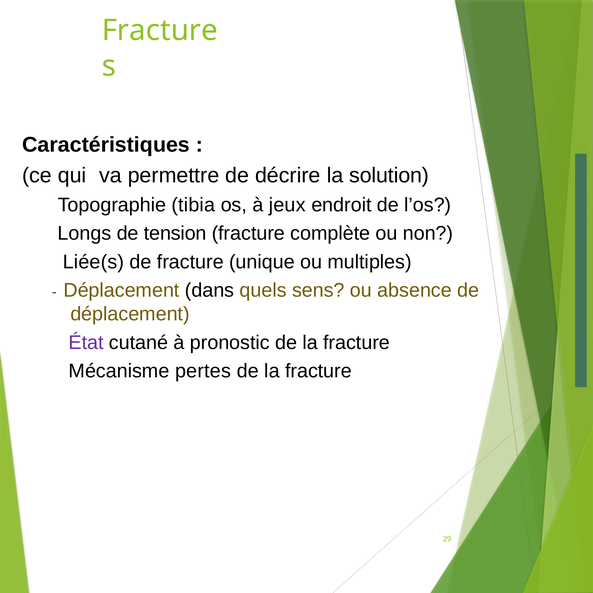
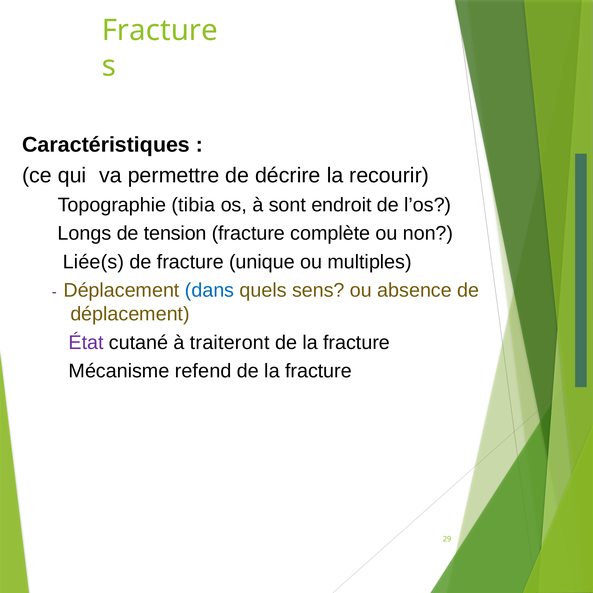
solution: solution -> recourir (389, 176)
jeux: jeux -> sont (287, 205)
dans colour: black -> blue (210, 290)
pronostic: pronostic -> traiteront (230, 343)
pertes: pertes -> refend (203, 371)
